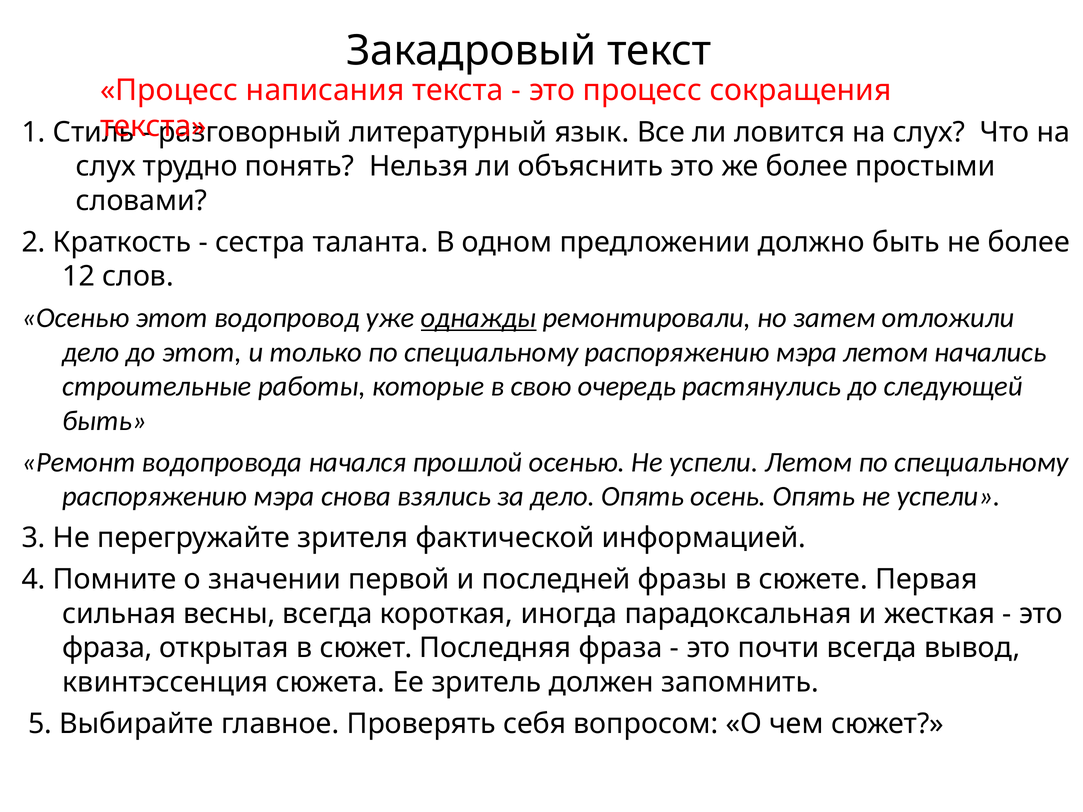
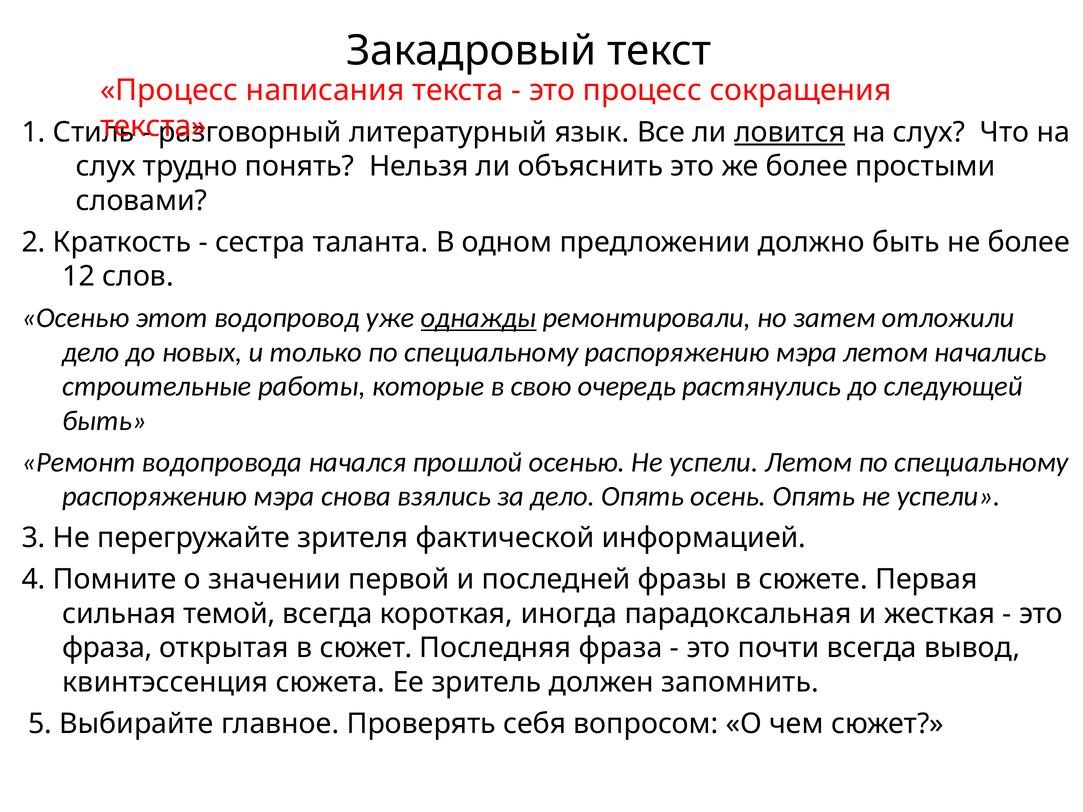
ловится underline: none -> present (790, 132)
до этот: этот -> новых (202, 352)
весны: весны -> темой (229, 614)
